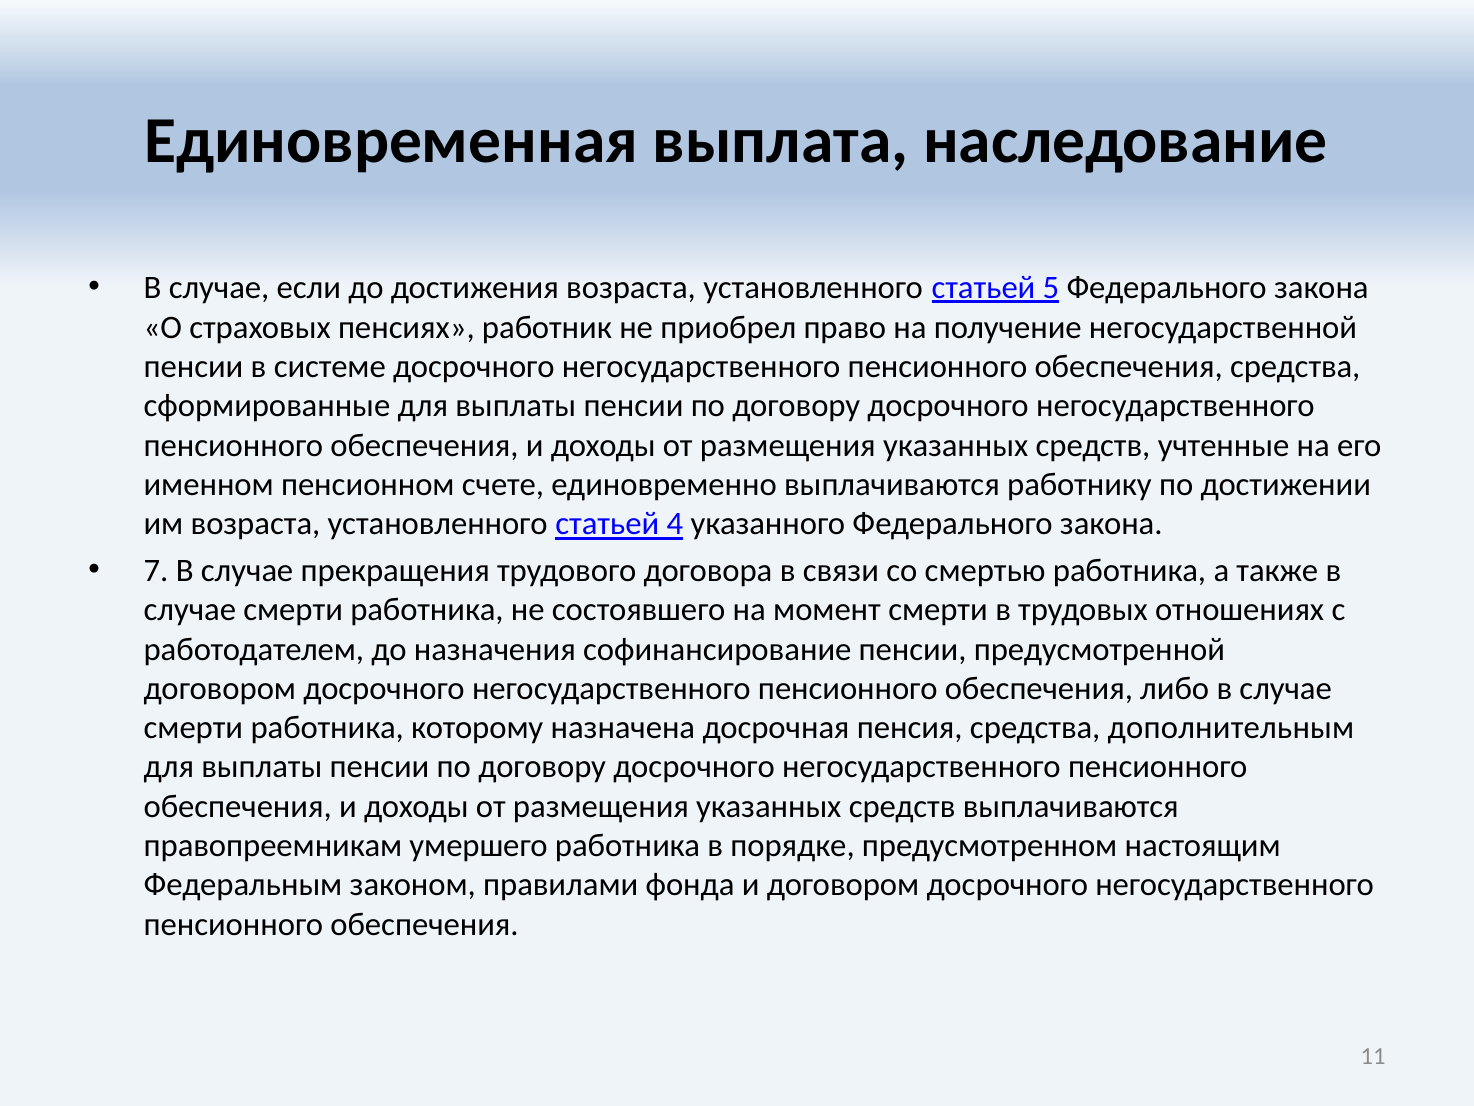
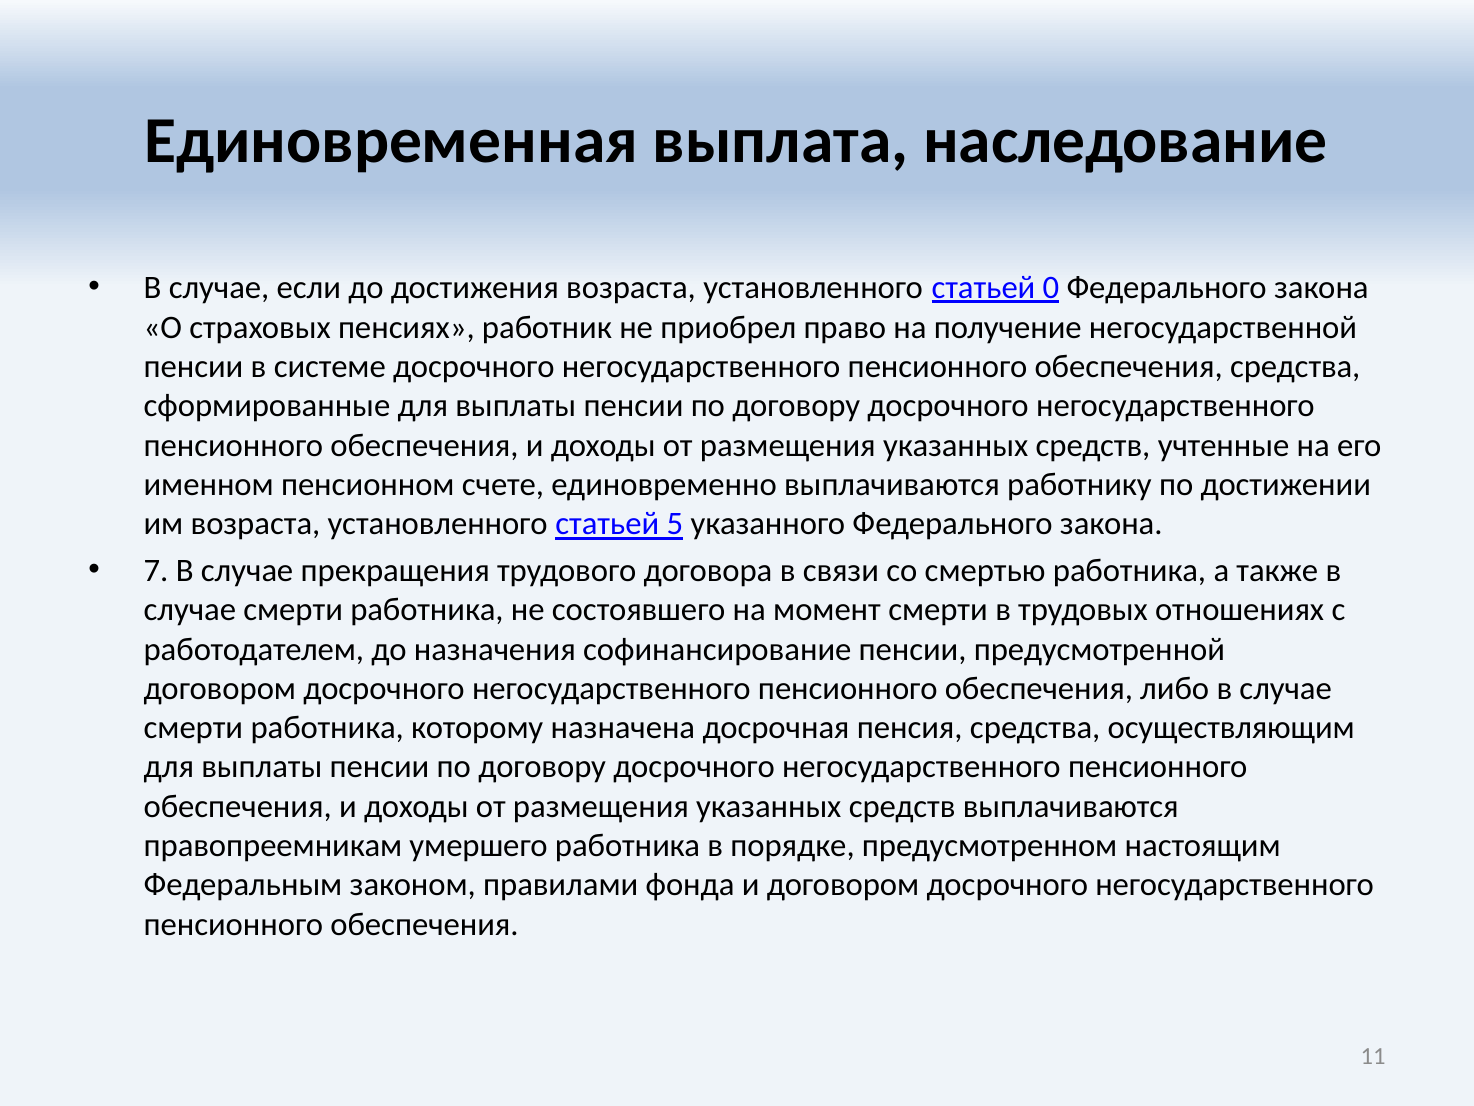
5: 5 -> 0 (1051, 287)
4: 4 -> 5 (675, 524)
дополнительным: дополнительным -> осуществляющим (1231, 727)
